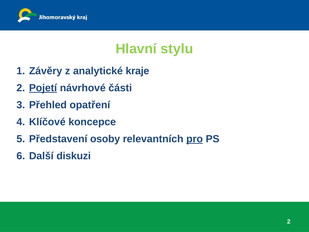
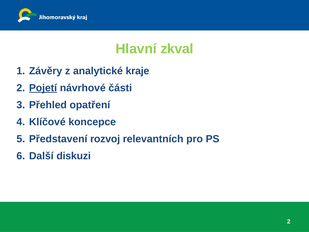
stylu: stylu -> zkval (177, 49)
osoby: osoby -> rozvoj (105, 139)
pro underline: present -> none (195, 139)
